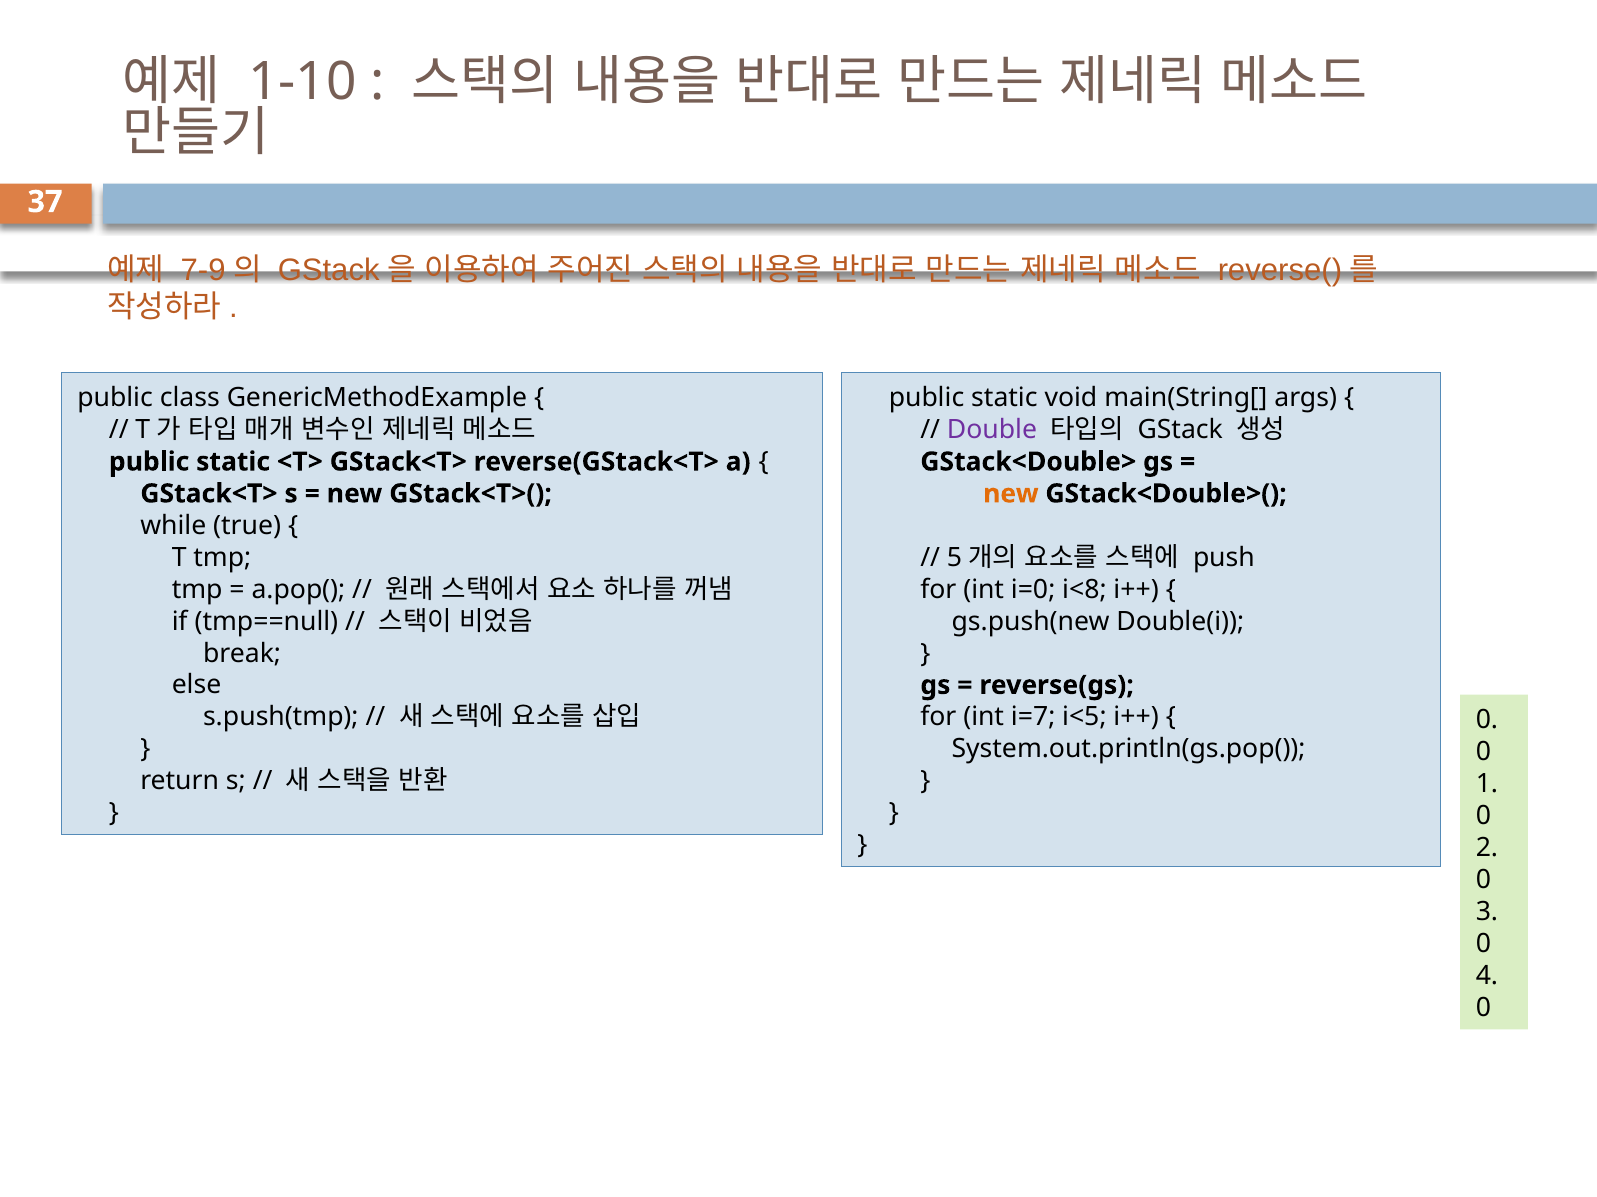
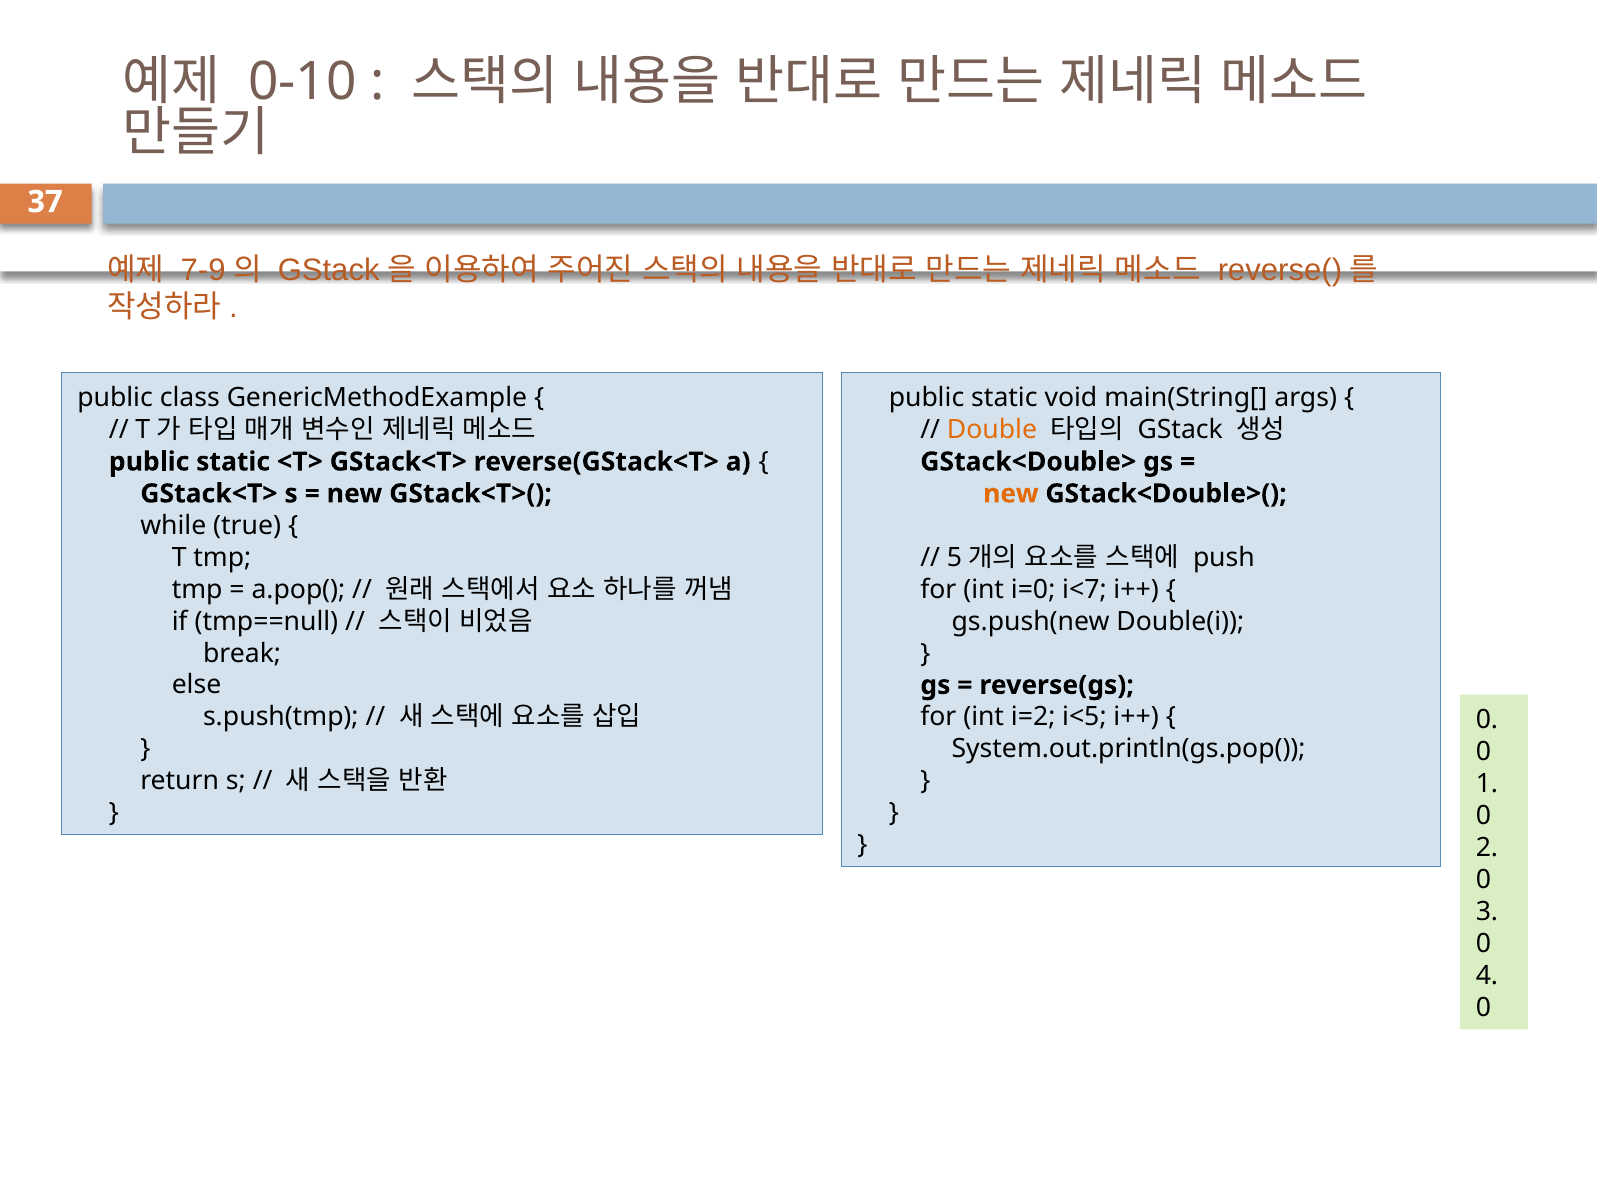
1-10: 1-10 -> 0-10 (303, 82)
Double colour: purple -> orange (992, 430)
i<8: i<8 -> i<7 (1084, 590)
i=7: i=7 -> i=2 (1033, 718)
